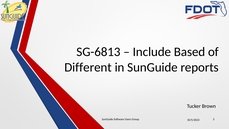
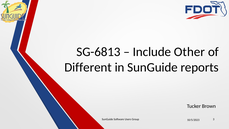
Based: Based -> Other (189, 52)
